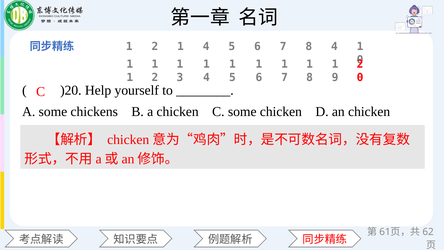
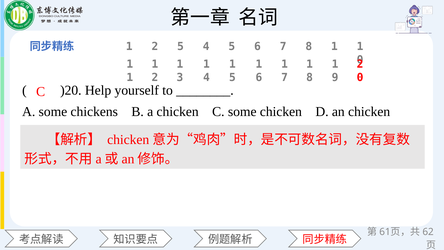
1: 1 -> 5 (181, 46)
7 8 4: 4 -> 1 (334, 46)
